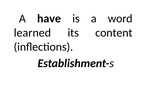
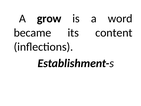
have: have -> grow (49, 18)
learned: learned -> became (33, 33)
